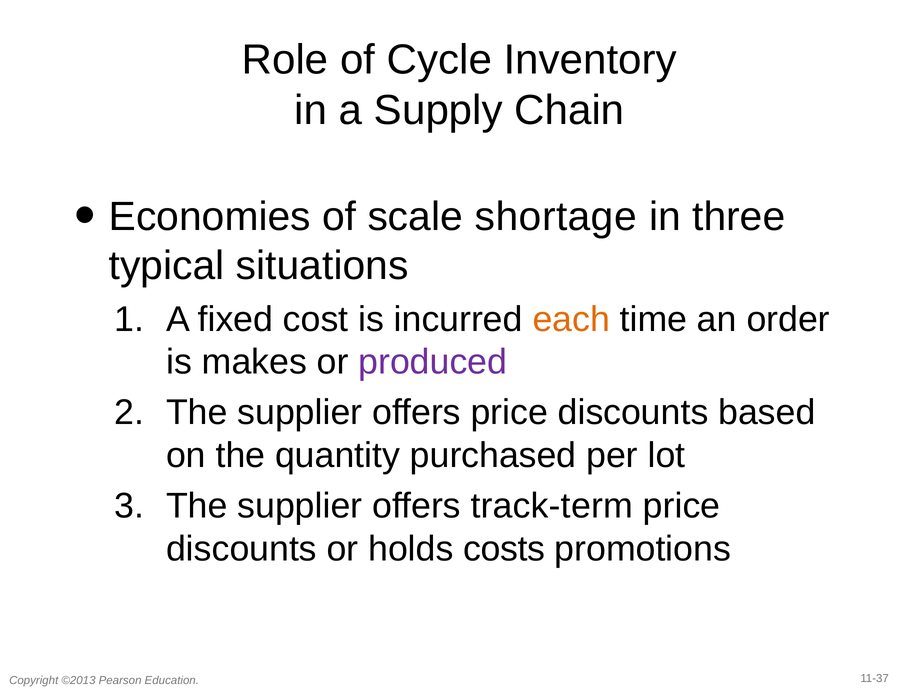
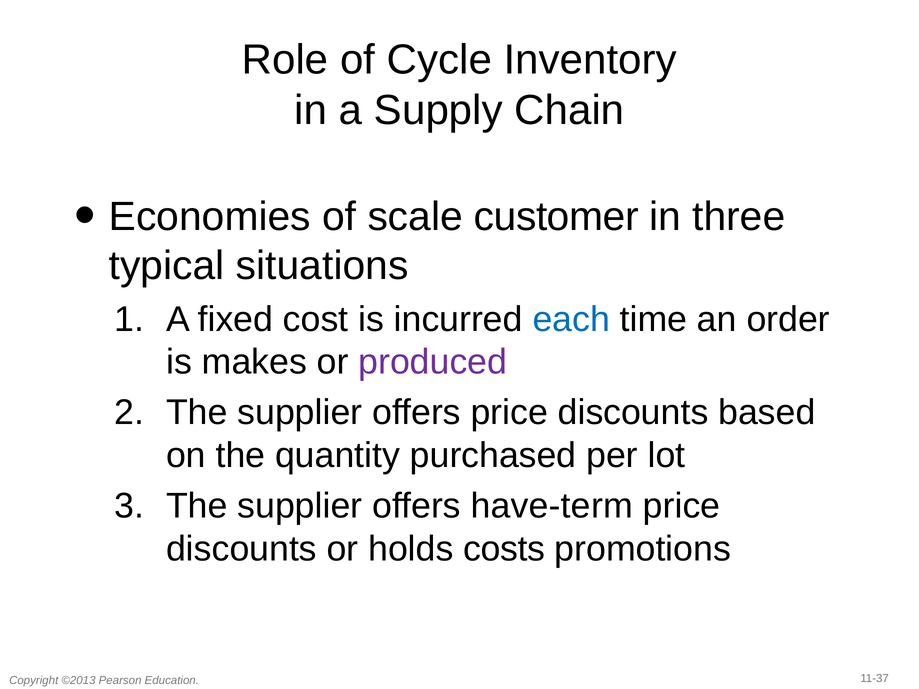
shortage: shortage -> customer (556, 217)
each colour: orange -> blue (571, 319)
track-term: track-term -> have-term (552, 506)
